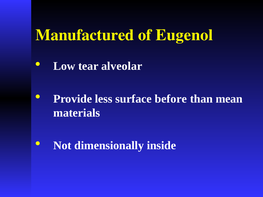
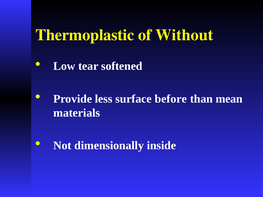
Manufactured: Manufactured -> Thermoplastic (85, 35)
Eugenol: Eugenol -> Without (184, 35)
alveolar: alveolar -> softened (122, 66)
